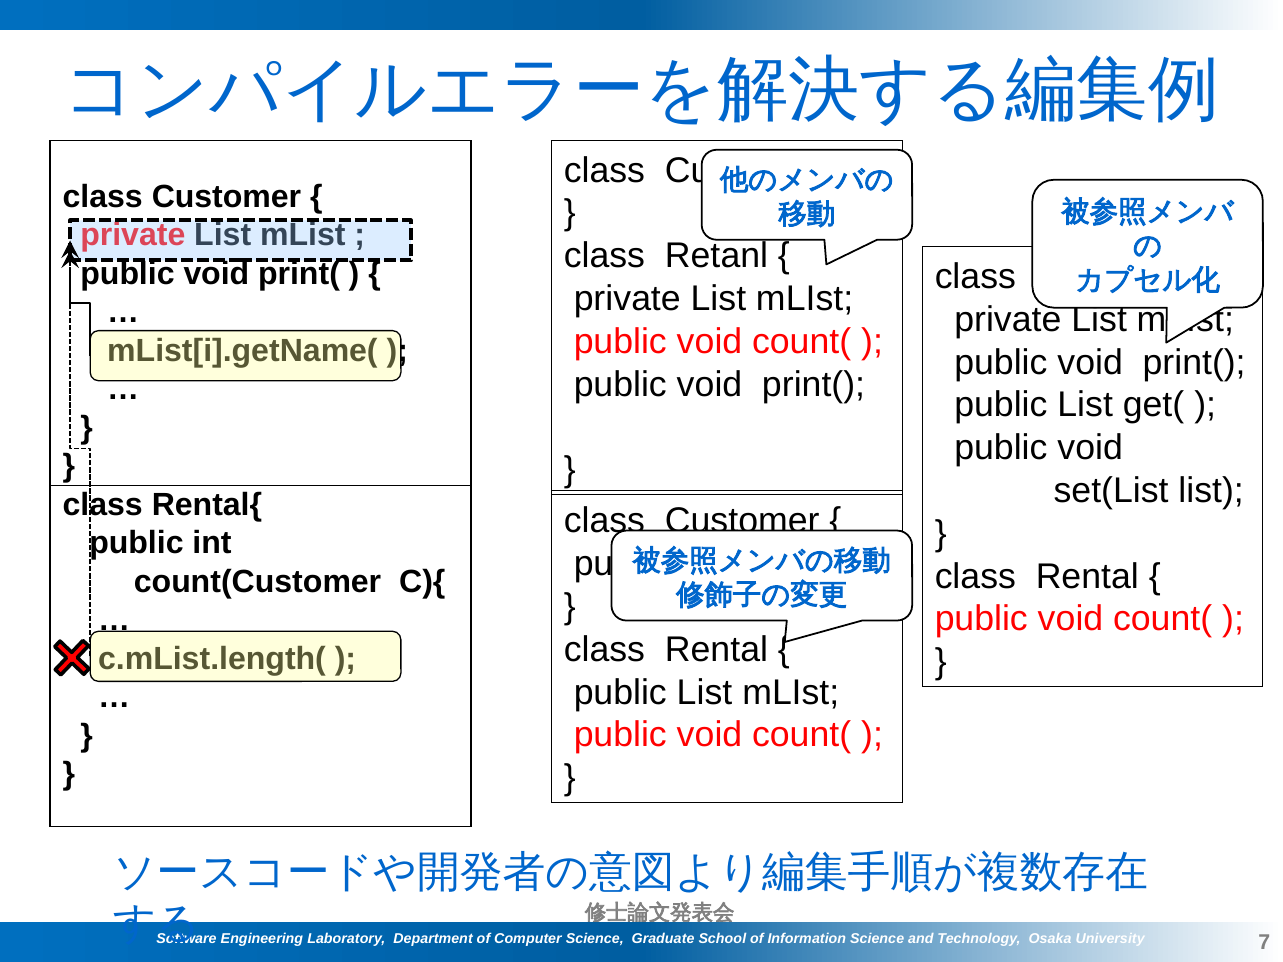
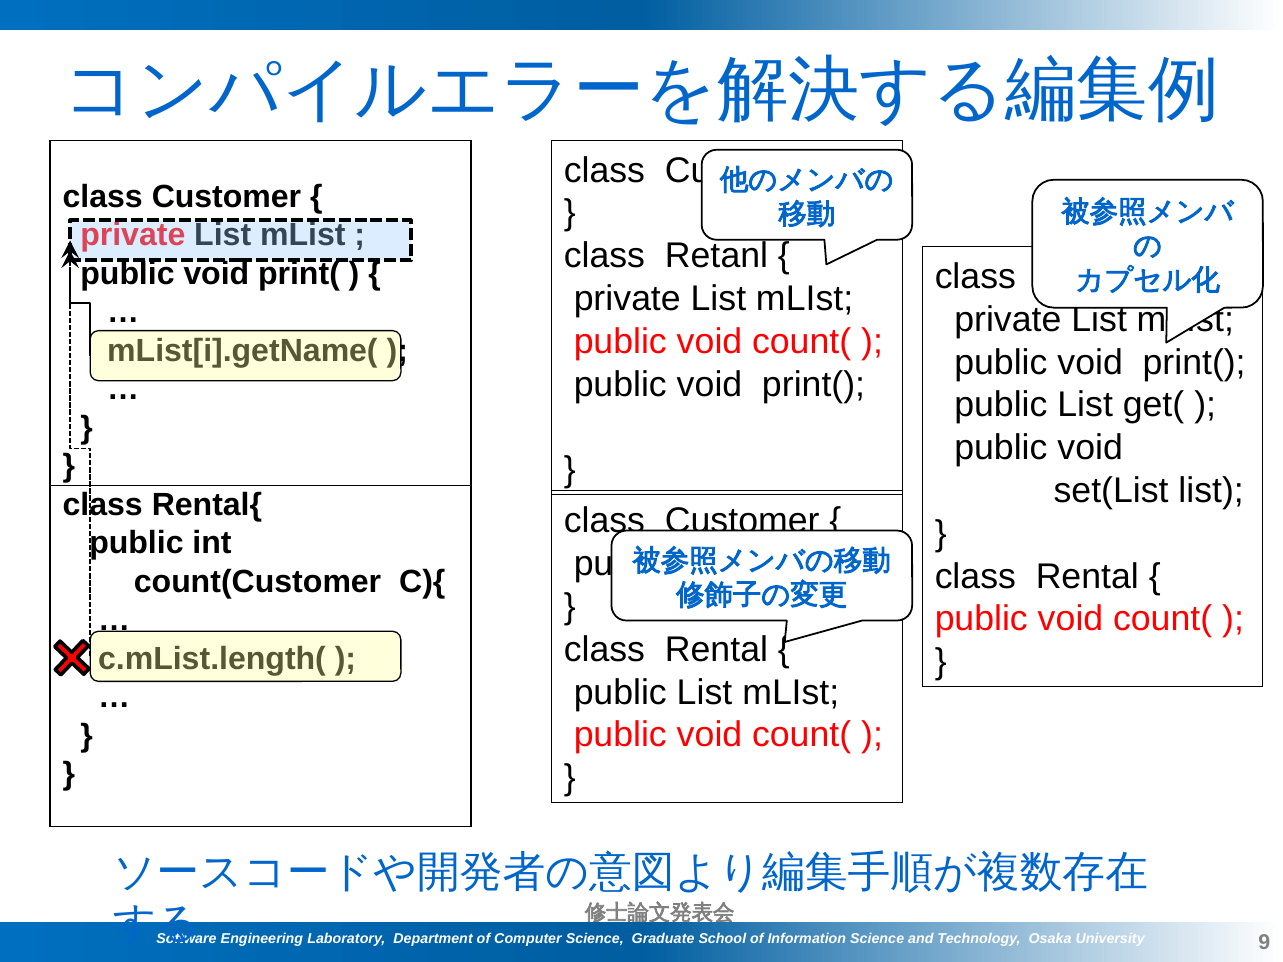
7: 7 -> 9 (1264, 943)
